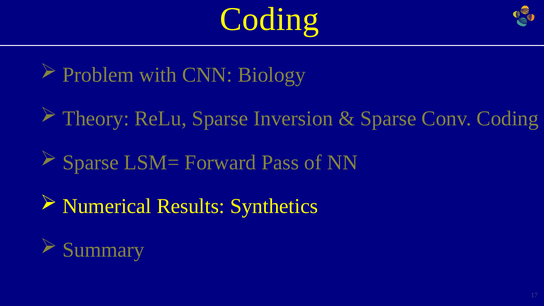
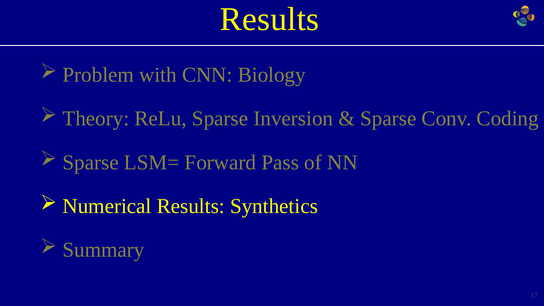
Coding: Coding -> Results (270, 19)
